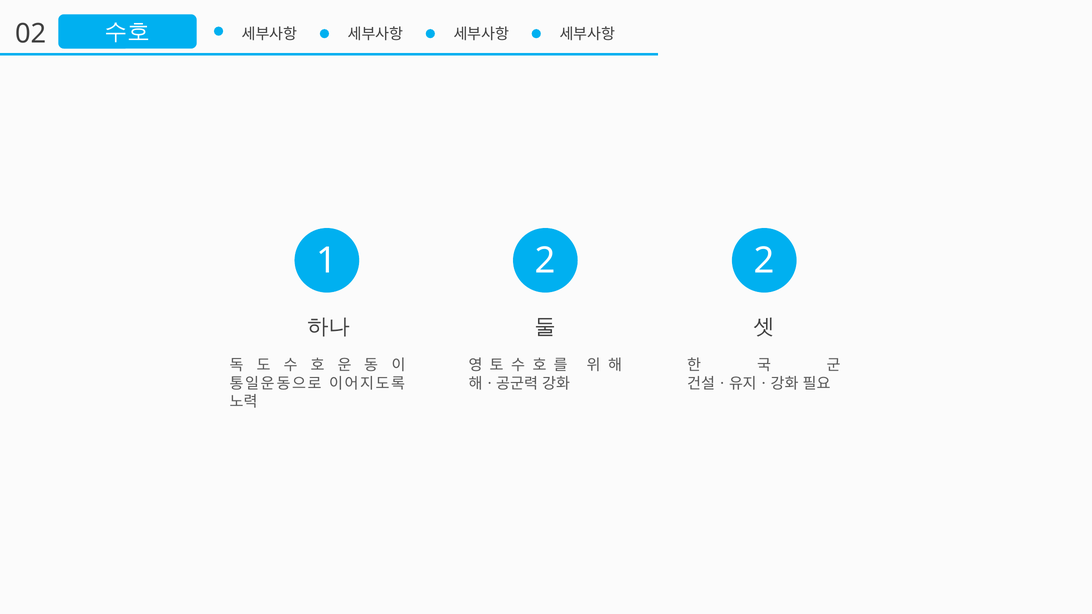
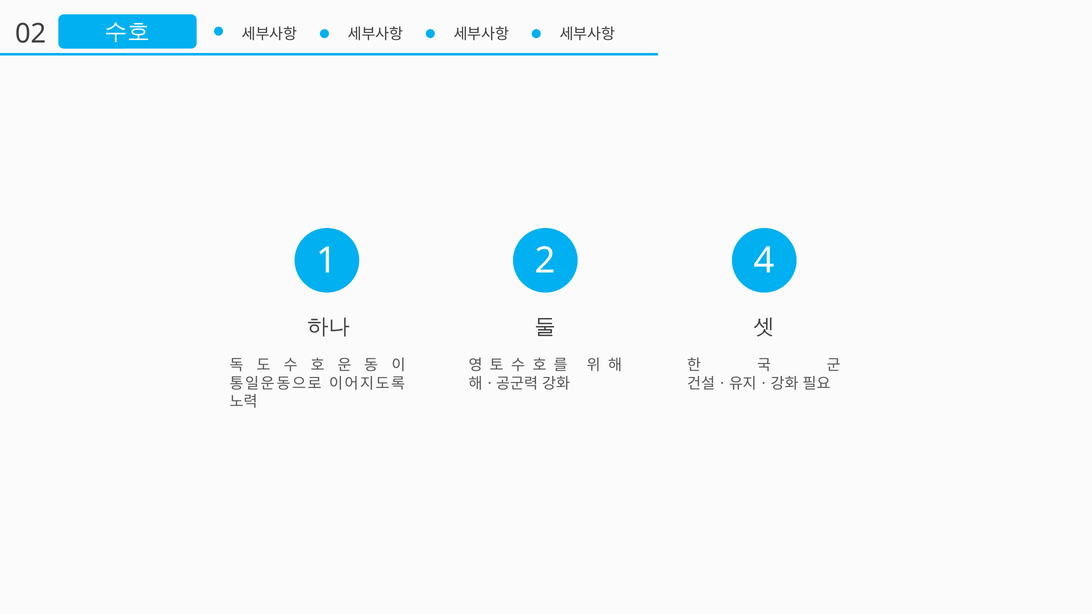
2 2: 2 -> 4 (764, 261)
